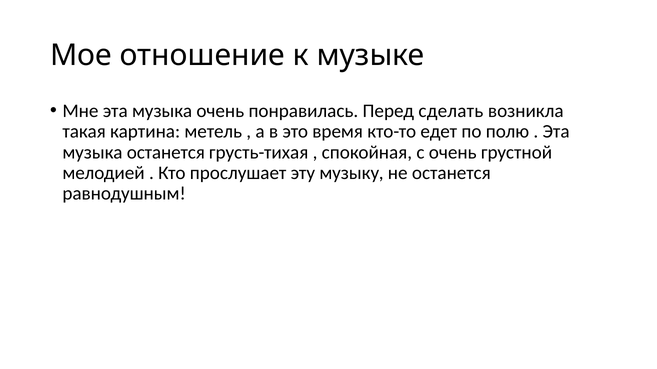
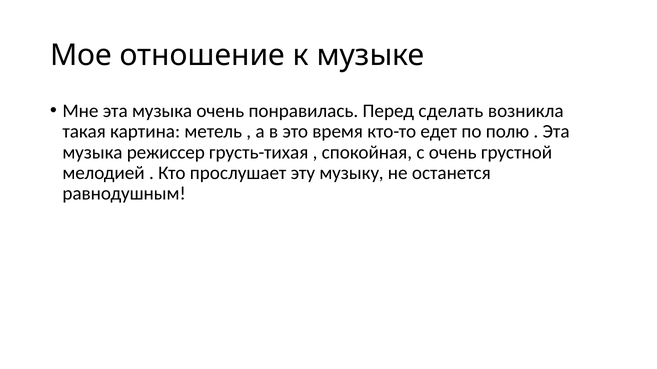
музыка останется: останется -> режиссер (166, 152)
